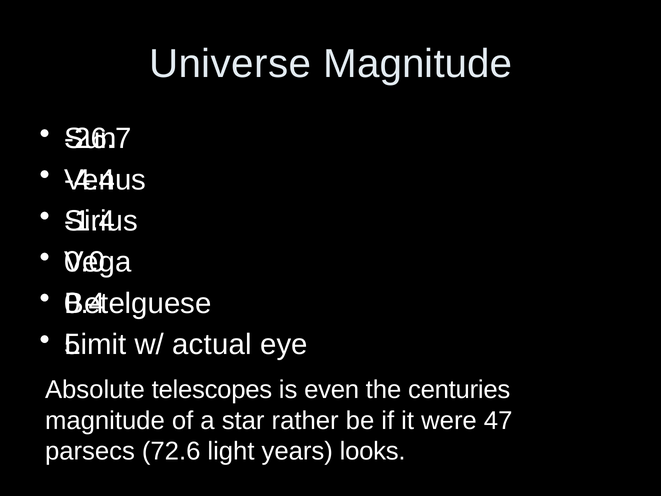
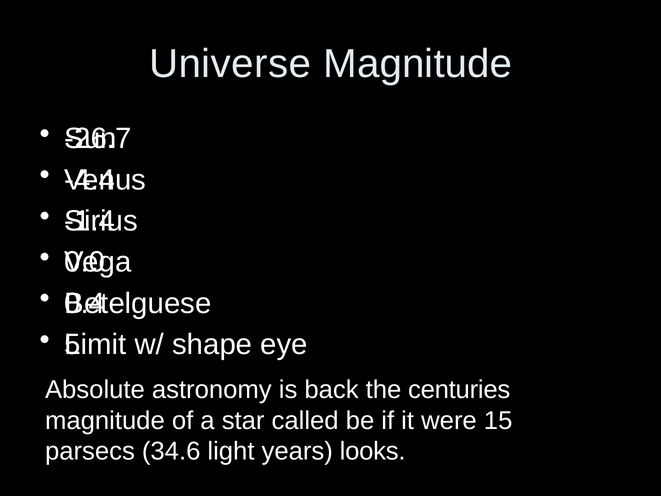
actual: actual -> shape (212, 344)
telescopes: telescopes -> astronomy (212, 390)
even: even -> back (332, 390)
rather: rather -> called (305, 420)
47: 47 -> 15 (498, 420)
72.6: 72.6 -> 34.6 (171, 451)
